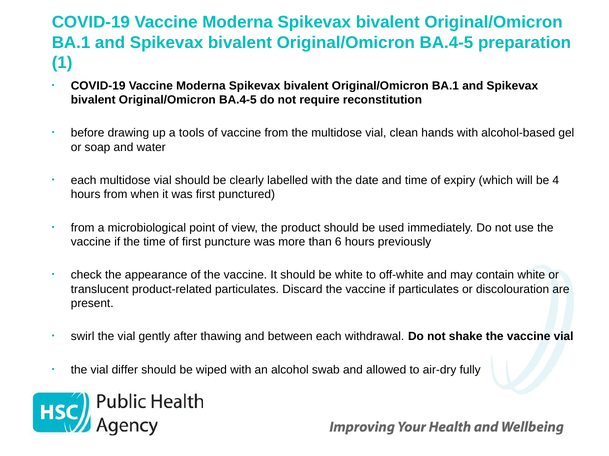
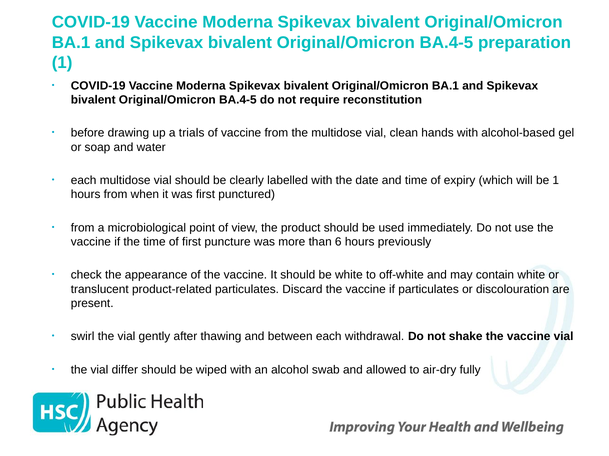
tools: tools -> trials (192, 133)
be 4: 4 -> 1 (556, 181)
